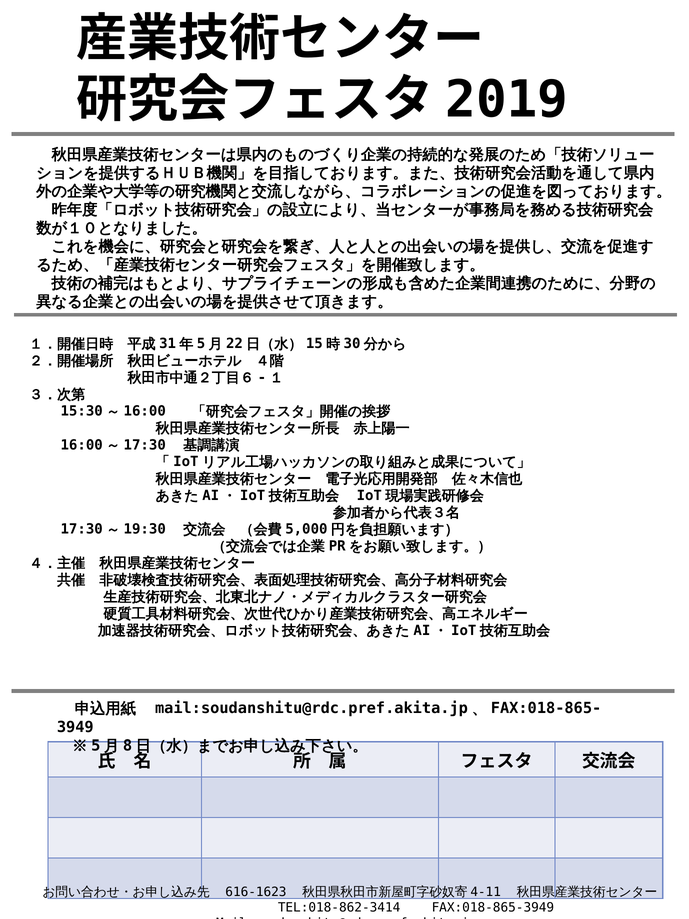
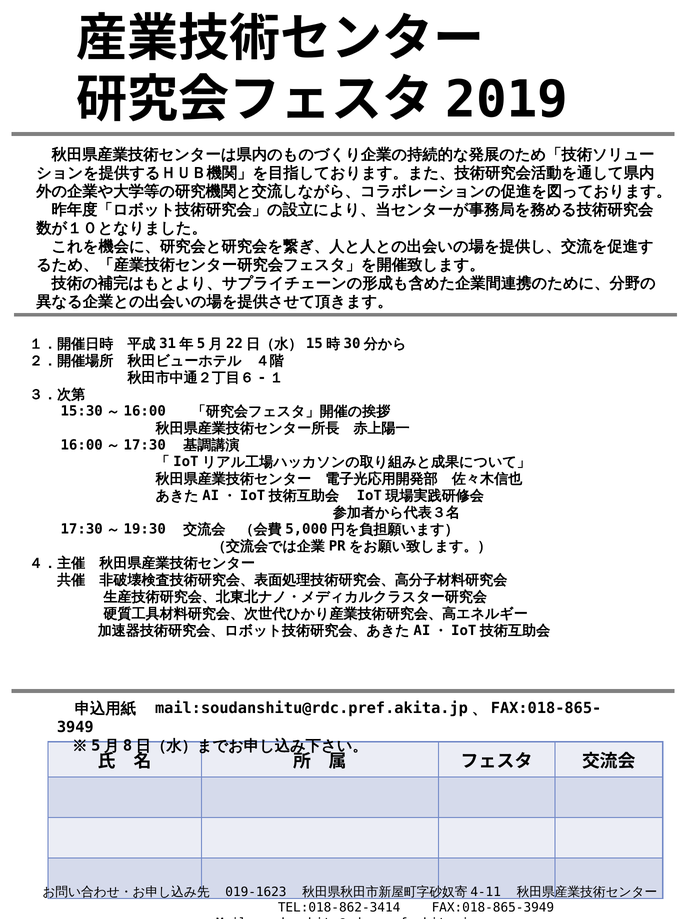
616-1623: 616-1623 -> 019-1623 (256, 892)
